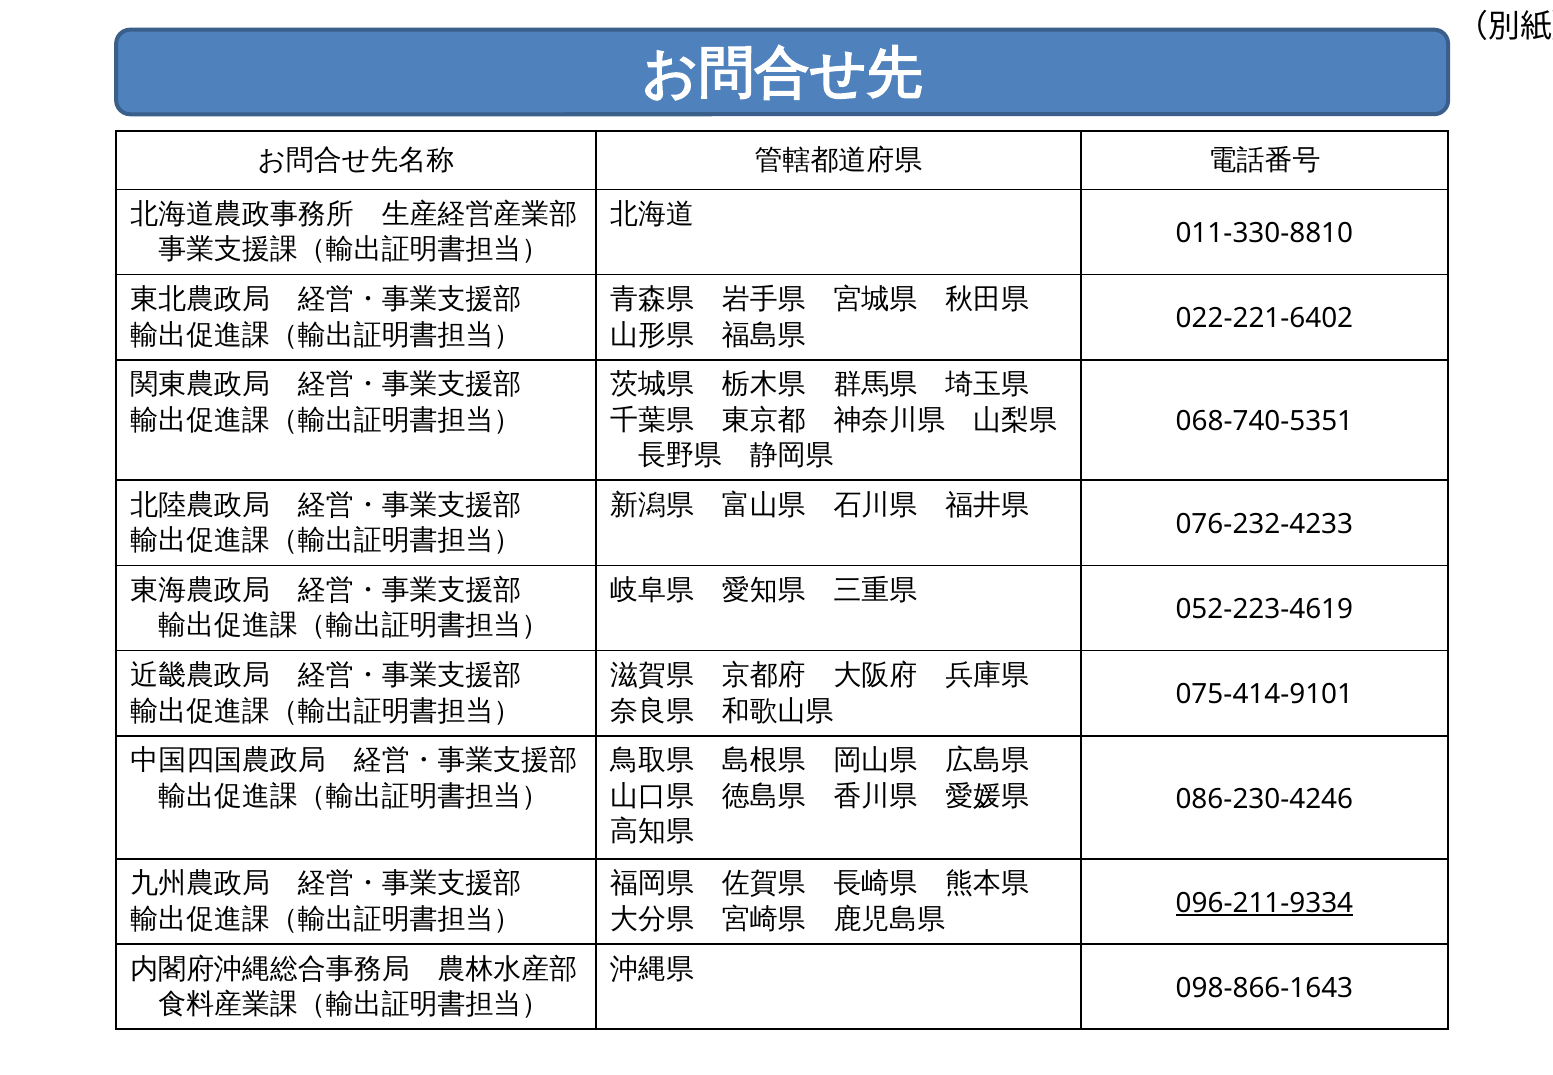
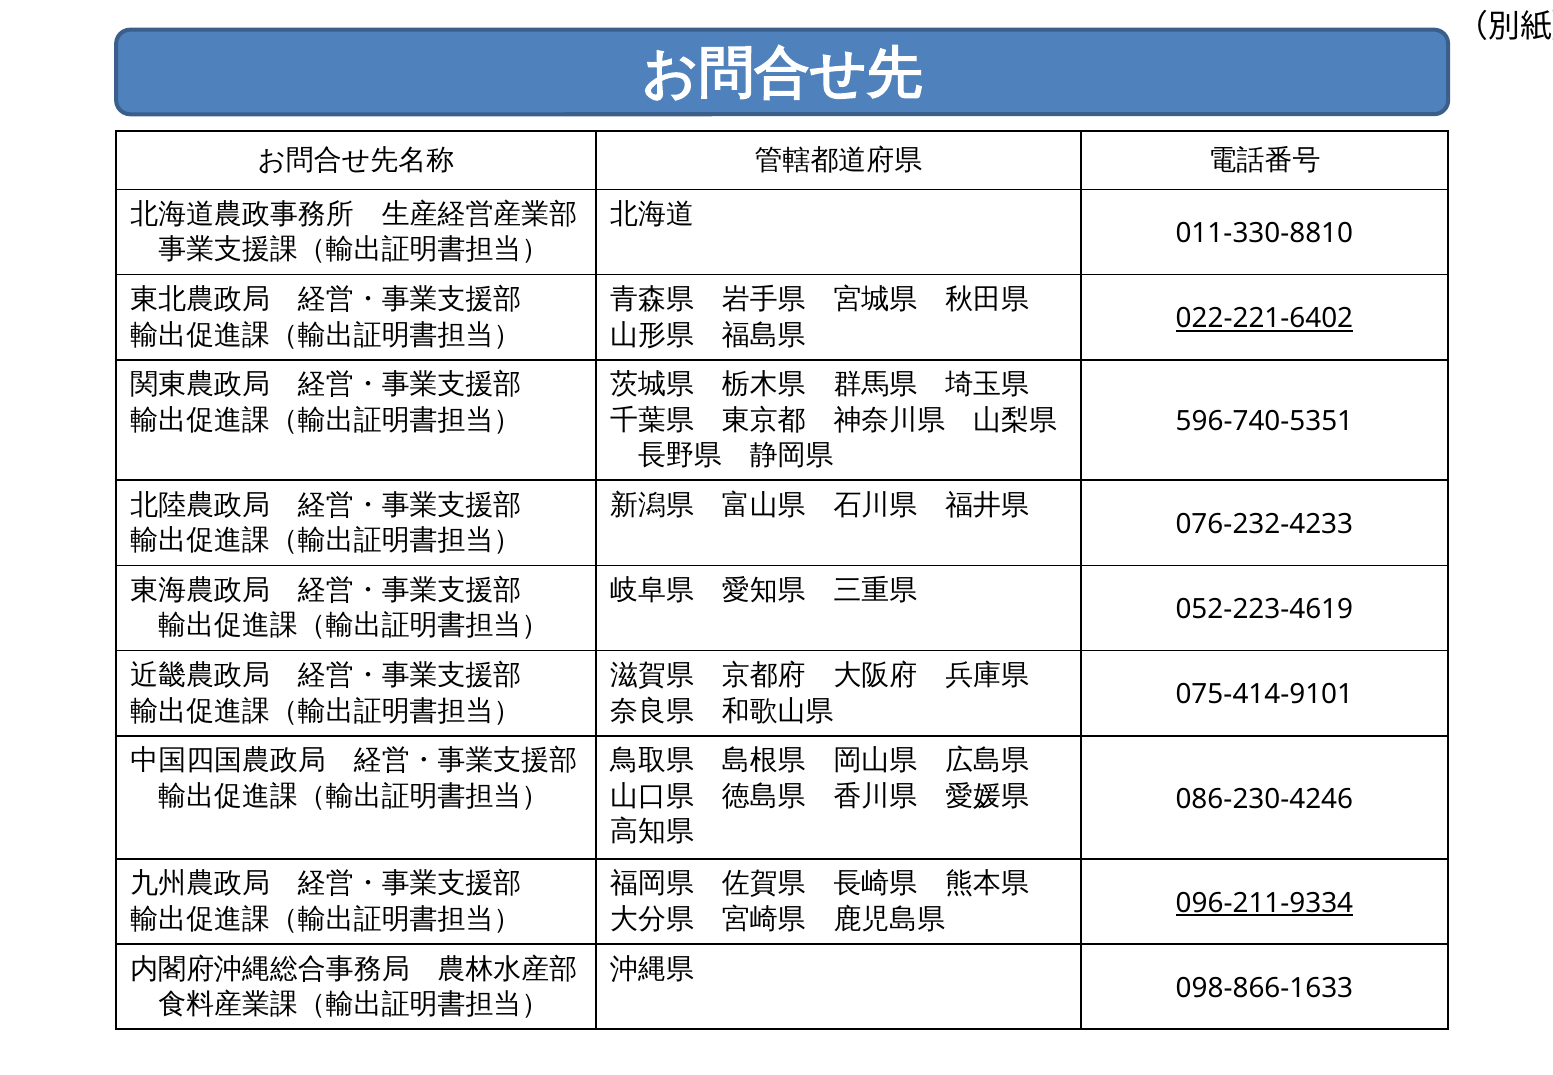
022-221-6402 underline: none -> present (1264, 319)
068-740-5351: 068-740-5351 -> 596-740-5351 (1264, 422)
098-866-1643: 098-866-1643 -> 098-866-1633 (1264, 988)
